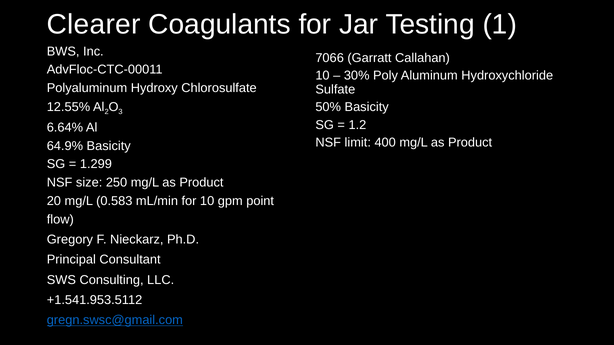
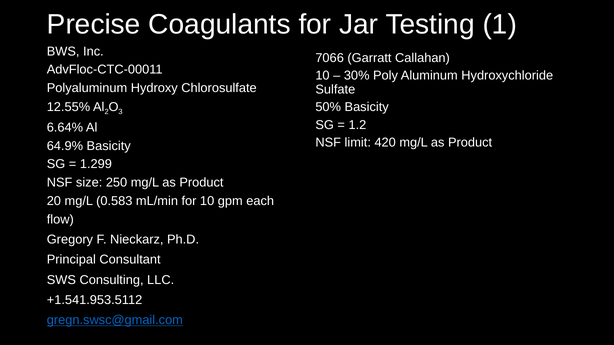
Clearer: Clearer -> Precise (94, 24)
400: 400 -> 420 (385, 143)
point: point -> each (260, 201)
